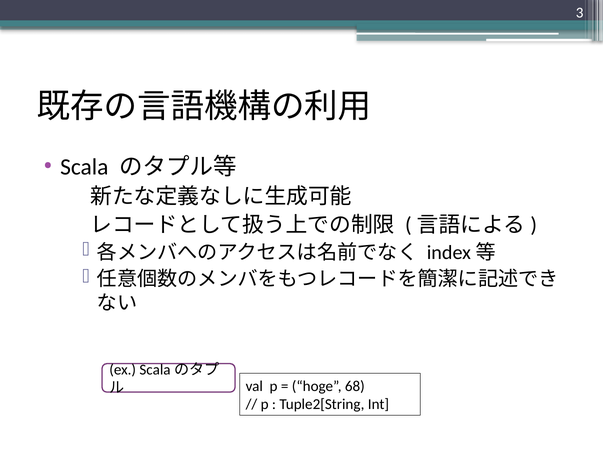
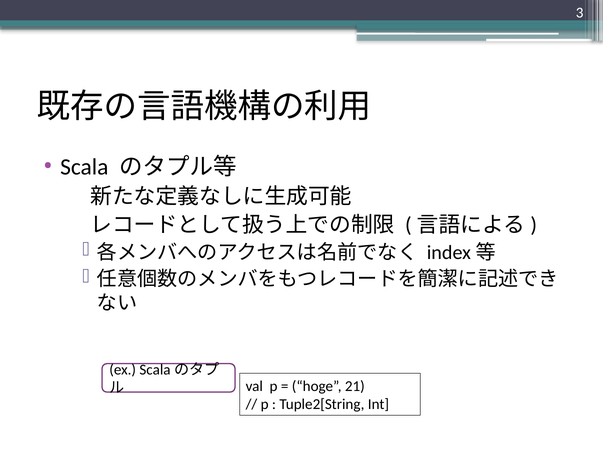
68: 68 -> 21 (355, 386)
